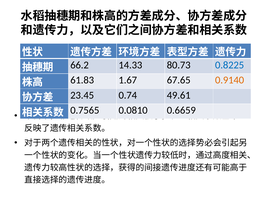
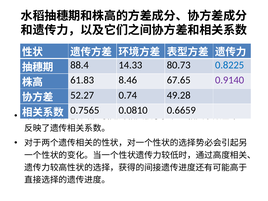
66.2: 66.2 -> 88.4 (80, 65)
1.67: 1.67 -> 8.46 (128, 80)
0.9140 colour: orange -> purple (230, 80)
23.45: 23.45 -> 52.27 (82, 95)
49.61: 49.61 -> 49.28 (179, 95)
